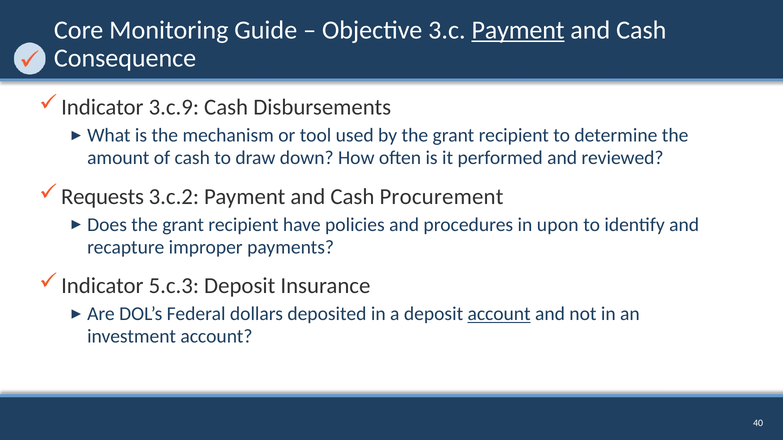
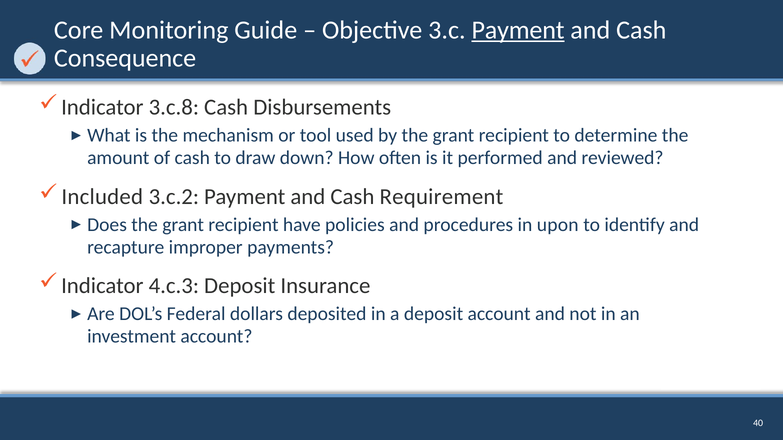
3.c.9: 3.c.9 -> 3.c.8 (174, 107)
Requests: Requests -> Included (102, 197)
Procurement: Procurement -> Requirement (441, 197)
5.c.3: 5.c.3 -> 4.c.3 (174, 286)
account underline: present -> none (499, 314)
